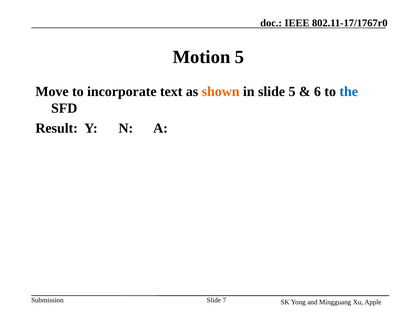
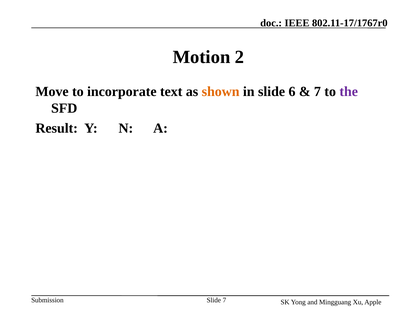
Motion 5: 5 -> 2 (240, 57)
slide 5: 5 -> 6 (292, 91)
6: 6 -> 7 (317, 91)
the colour: blue -> purple (349, 91)
